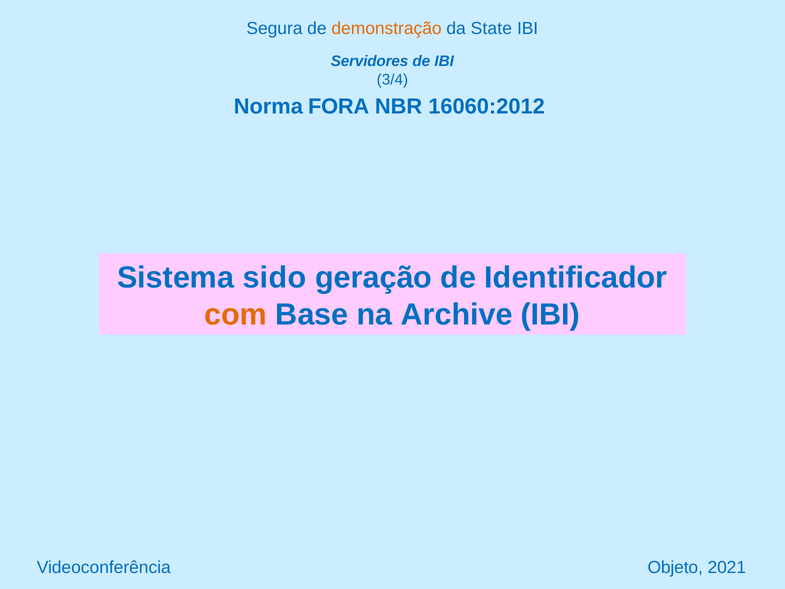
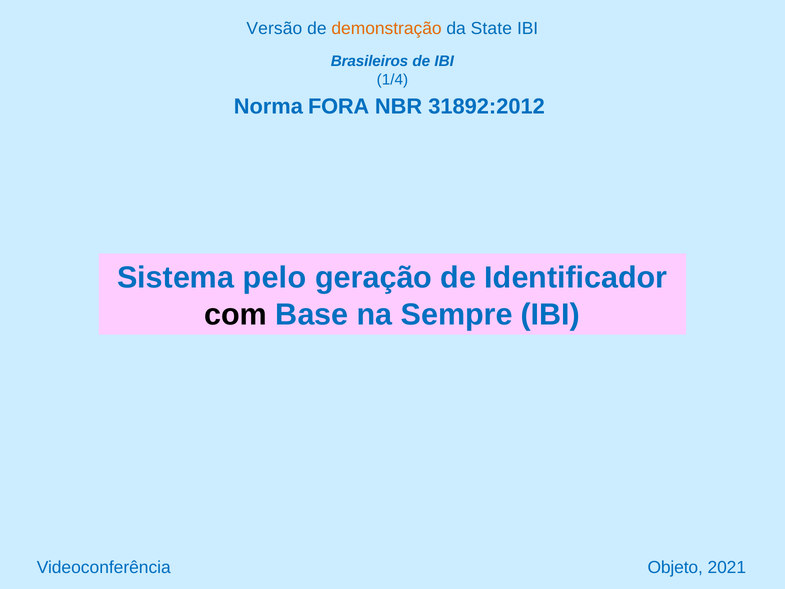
Segura: Segura -> Versão (274, 29)
Servidores: Servidores -> Brasileiros (370, 61)
3/4: 3/4 -> 1/4 (392, 79)
16060:2012: 16060:2012 -> 31892:2012 (487, 107)
sido: sido -> pelo (274, 278)
com colour: orange -> black (236, 314)
Archive: Archive -> Sempre (457, 314)
